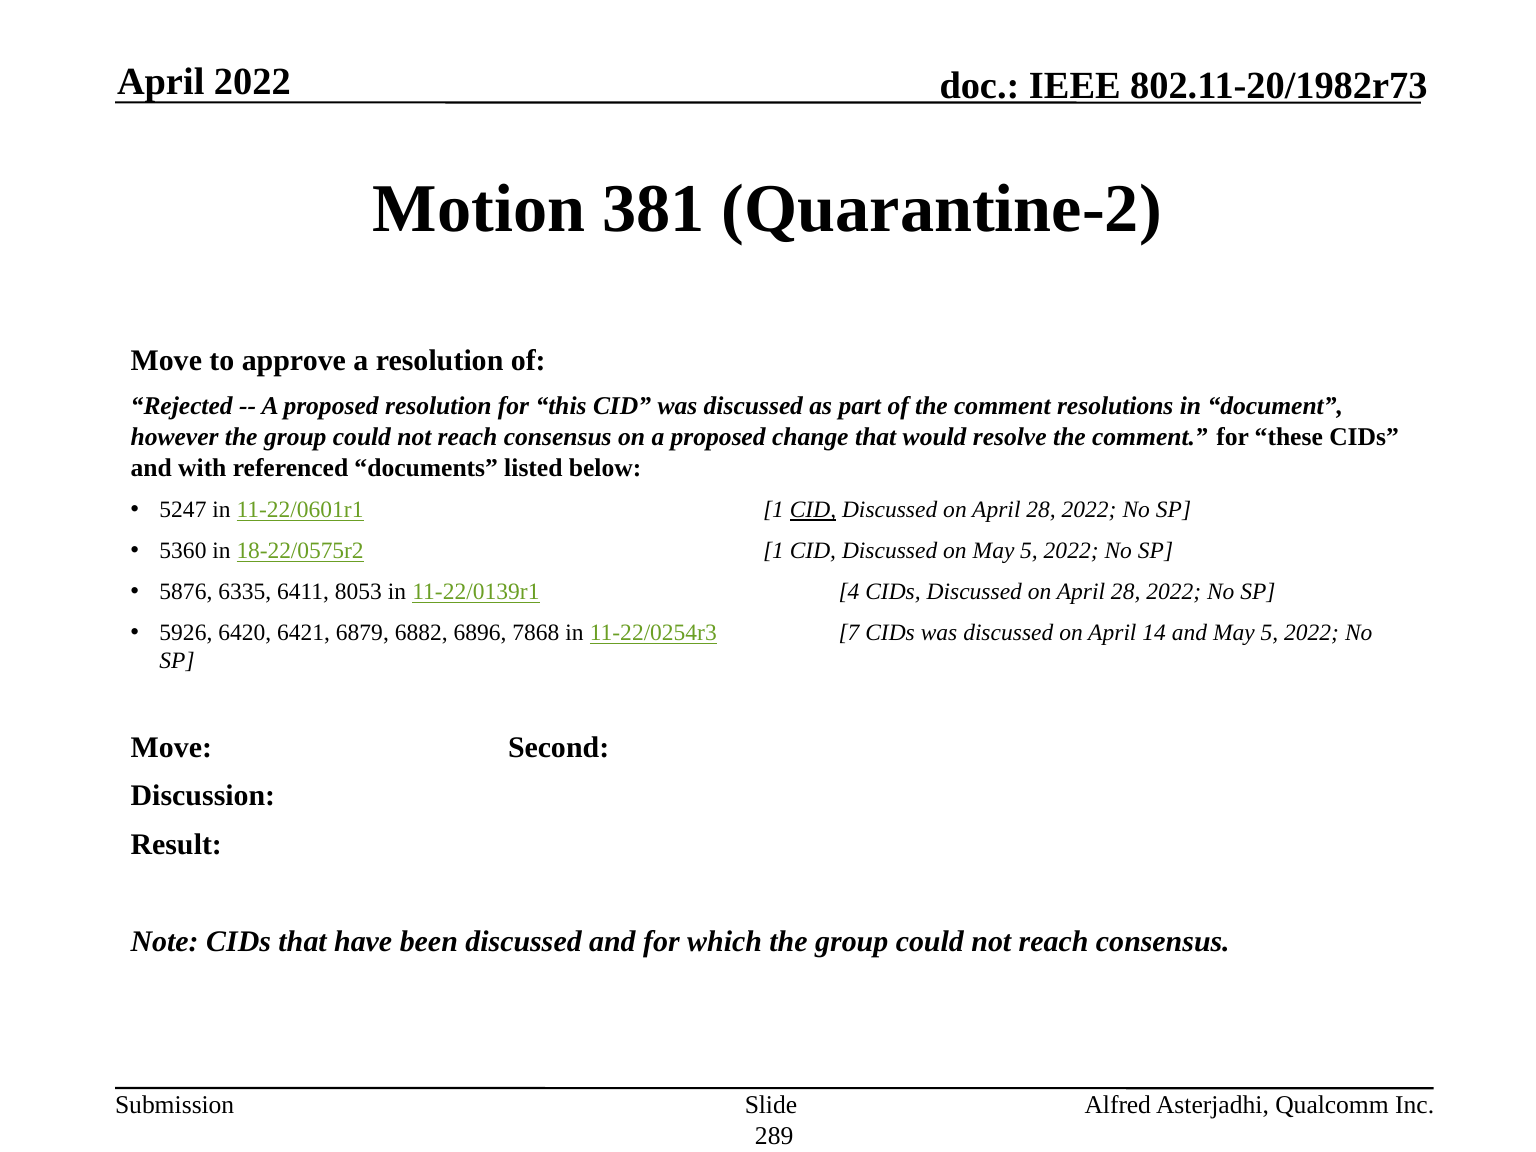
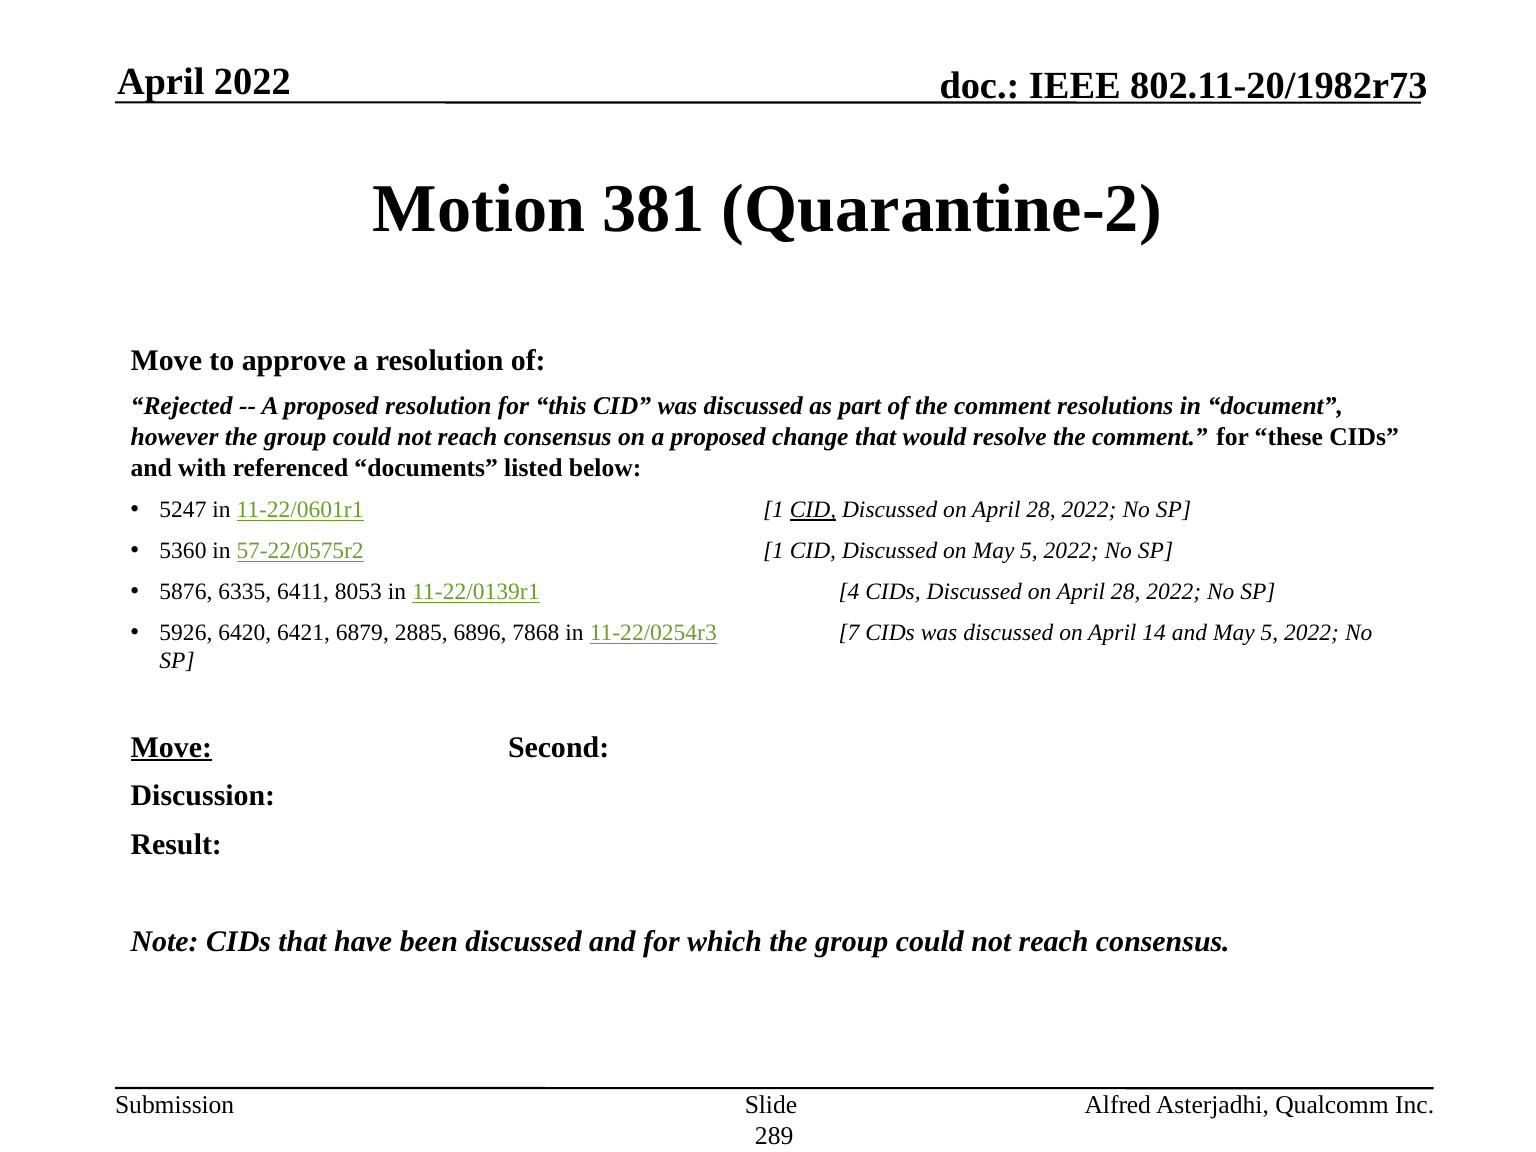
18-22/0575r2: 18-22/0575r2 -> 57-22/0575r2 (300, 551)
6882: 6882 -> 2885 (421, 633)
Move underline: none -> present (171, 747)
